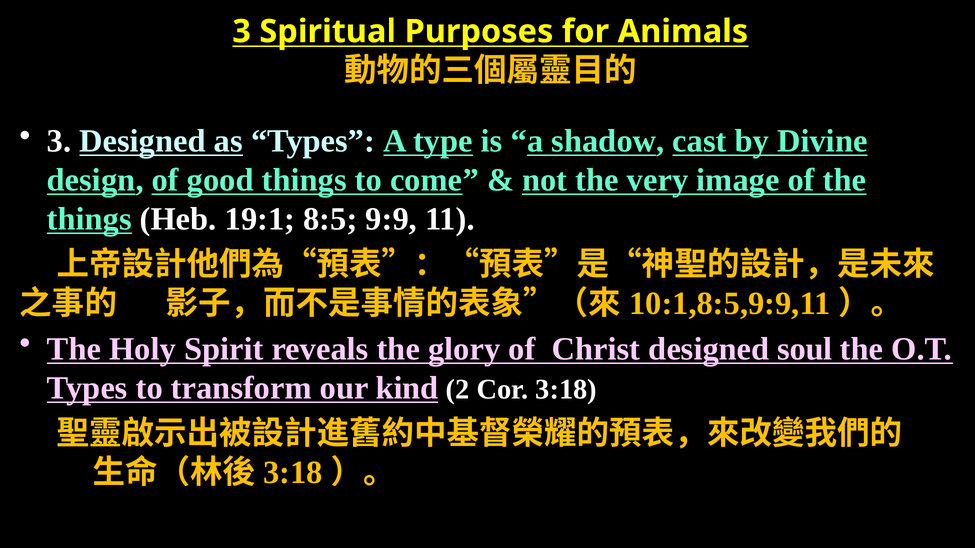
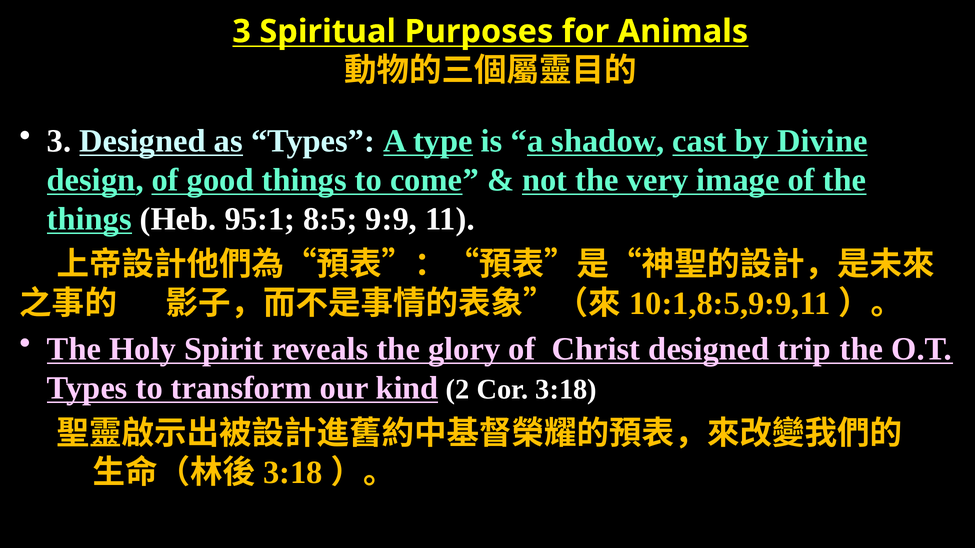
19:1: 19:1 -> 95:1 (260, 219)
soul: soul -> trip (804, 349)
